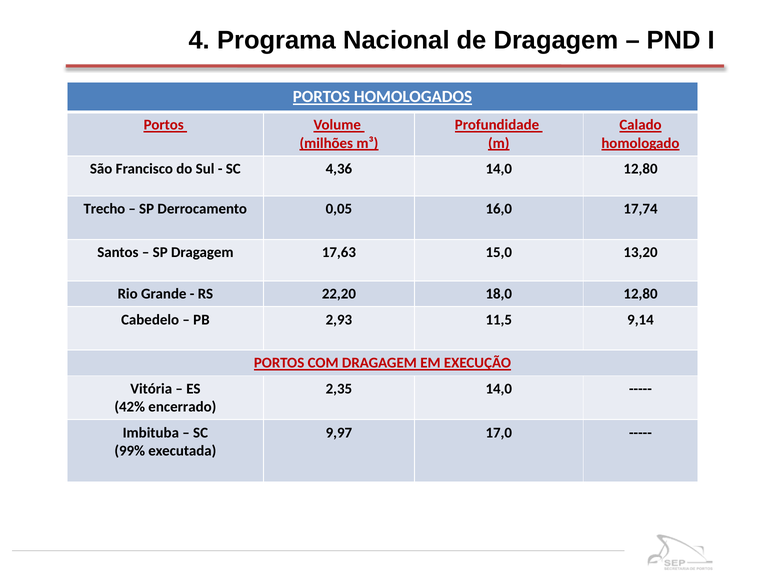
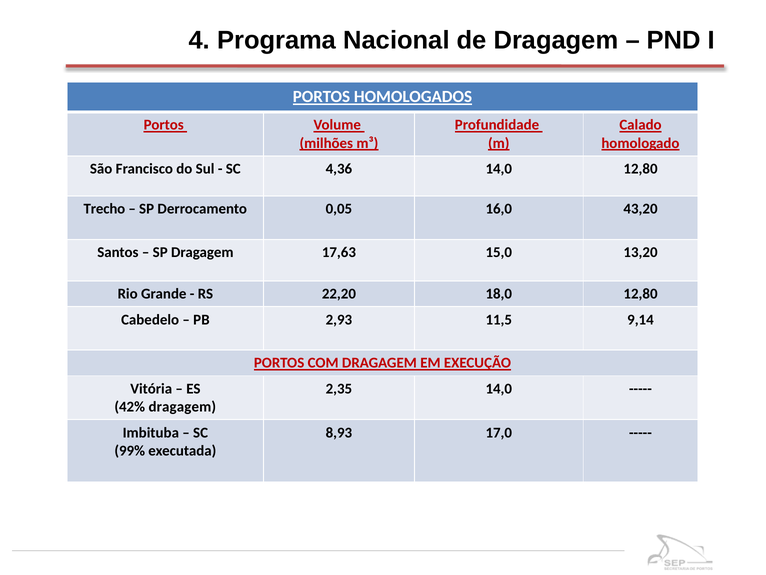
17,74: 17,74 -> 43,20 (641, 209)
42% encerrado: encerrado -> dragagem (182, 407)
9,97: 9,97 -> 8,93 (339, 432)
